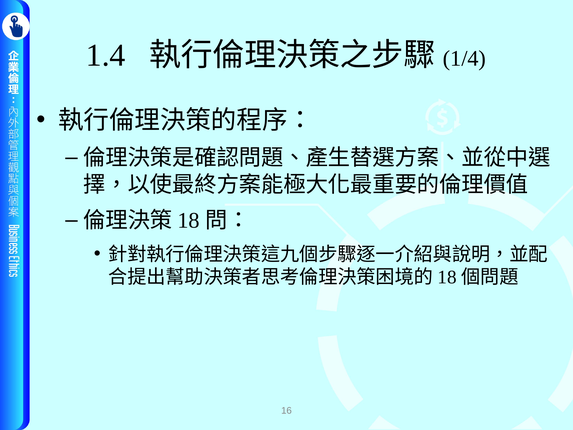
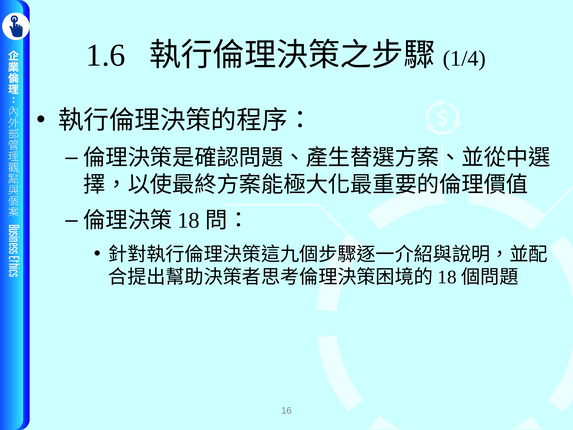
1.4: 1.4 -> 1.6 (106, 55)
